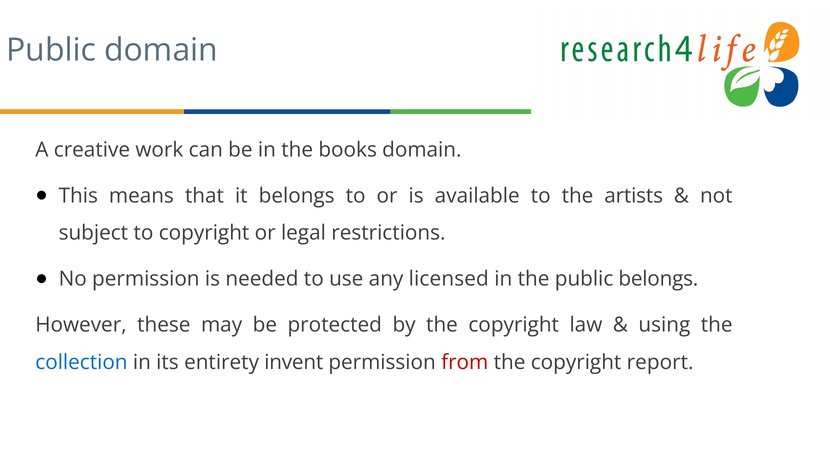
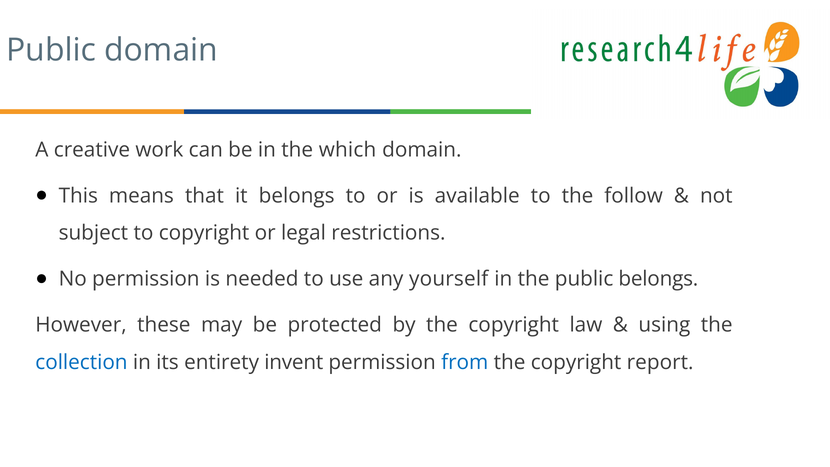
books: books -> which (348, 150)
artists: artists -> follow (634, 196)
licensed: licensed -> yourself (449, 279)
from colour: red -> blue (465, 362)
